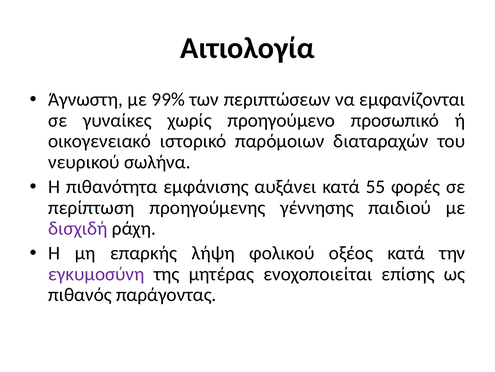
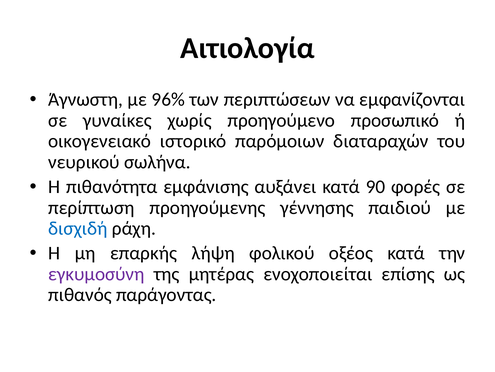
99%: 99% -> 96% (168, 99)
55: 55 -> 90 (375, 186)
δισχιδή colour: purple -> blue (78, 228)
